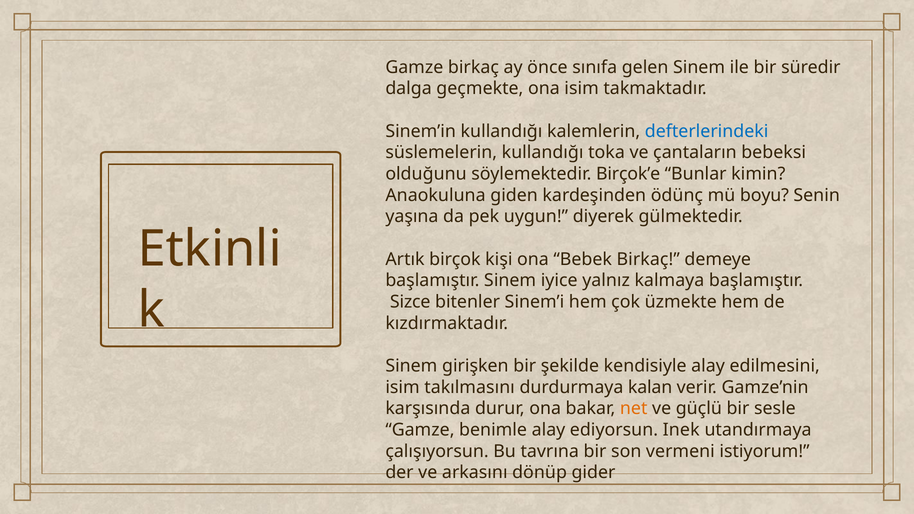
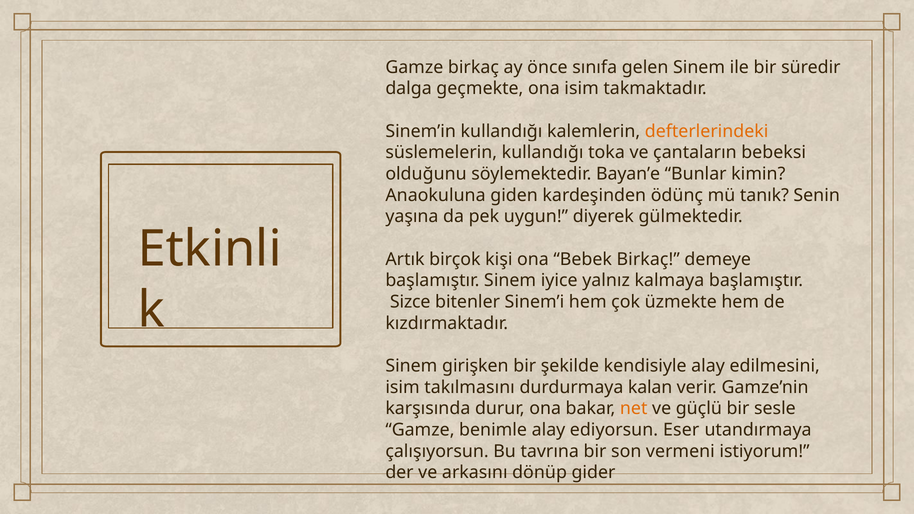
defterlerindeki colour: blue -> orange (707, 131)
Birçok’e: Birçok’e -> Bayan’e (628, 174)
boyu: boyu -> tanık (764, 195)
Inek: Inek -> Eser (681, 430)
